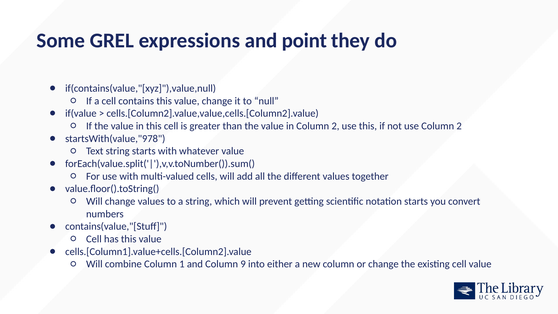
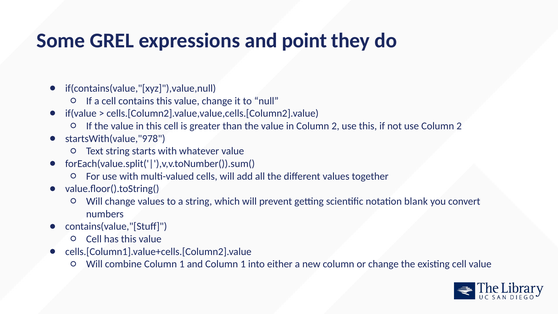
notation starts: starts -> blank (416, 201)
and Column 9: 9 -> 1 (243, 264)
